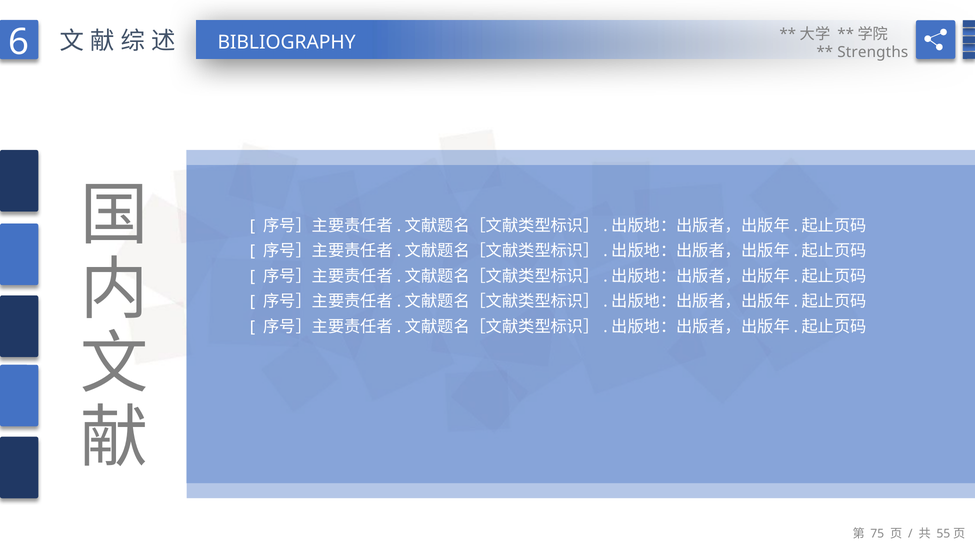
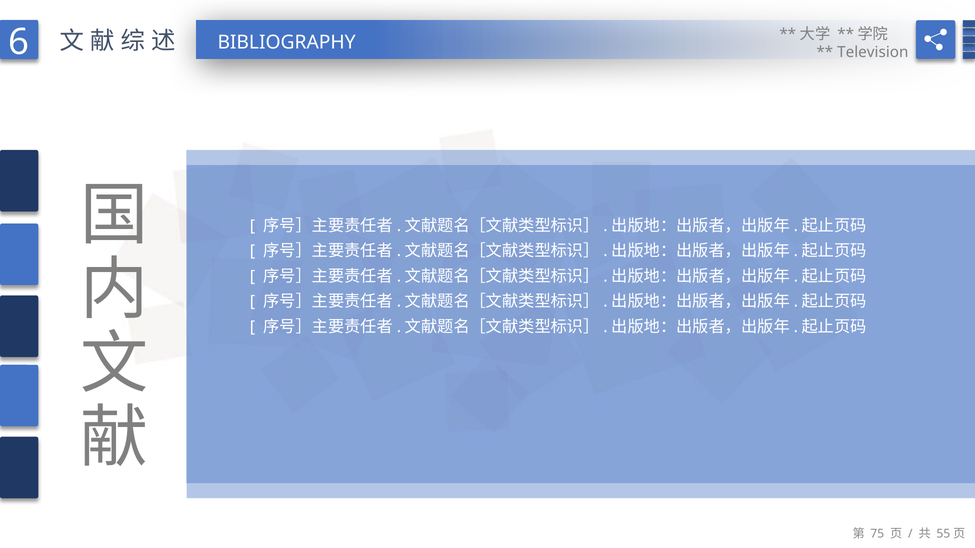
Strengths: Strengths -> Television (873, 52)
